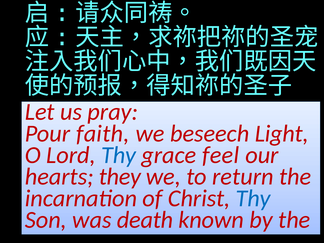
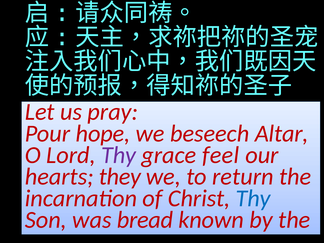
faith: faith -> hope (103, 134)
Light: Light -> Altar (282, 134)
Thy colour: blue -> purple (119, 155)
death: death -> bread (145, 220)
